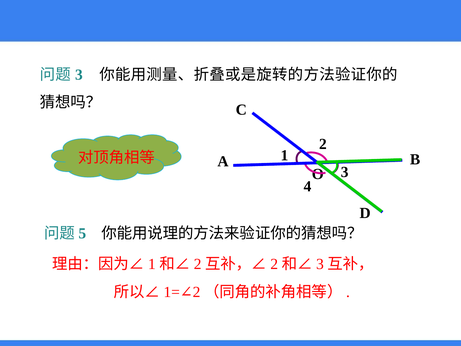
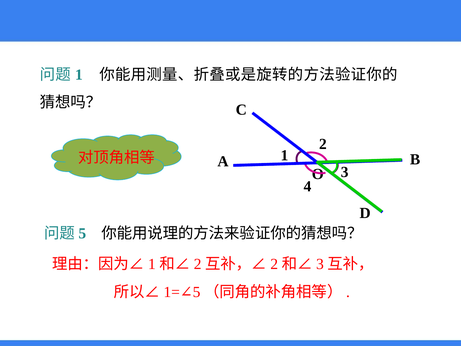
3: 3 -> 1 (79, 75)
2: 2 -> 5 (197, 292)
